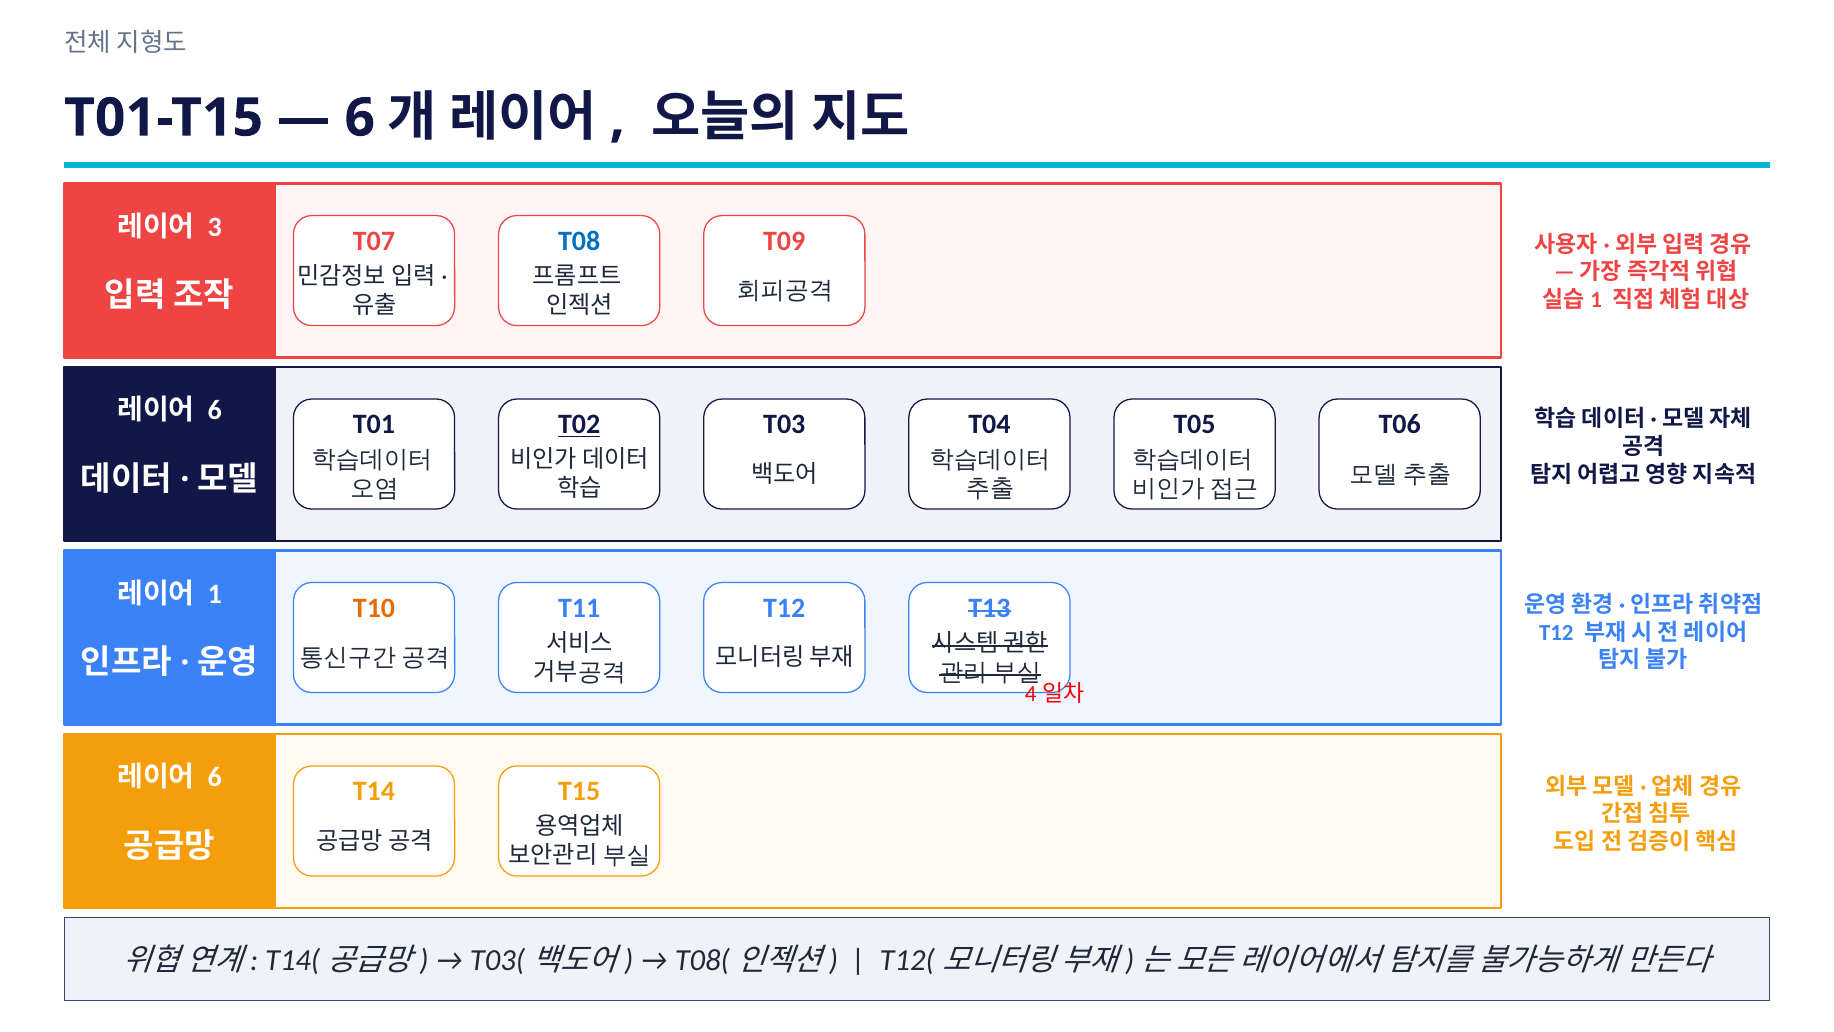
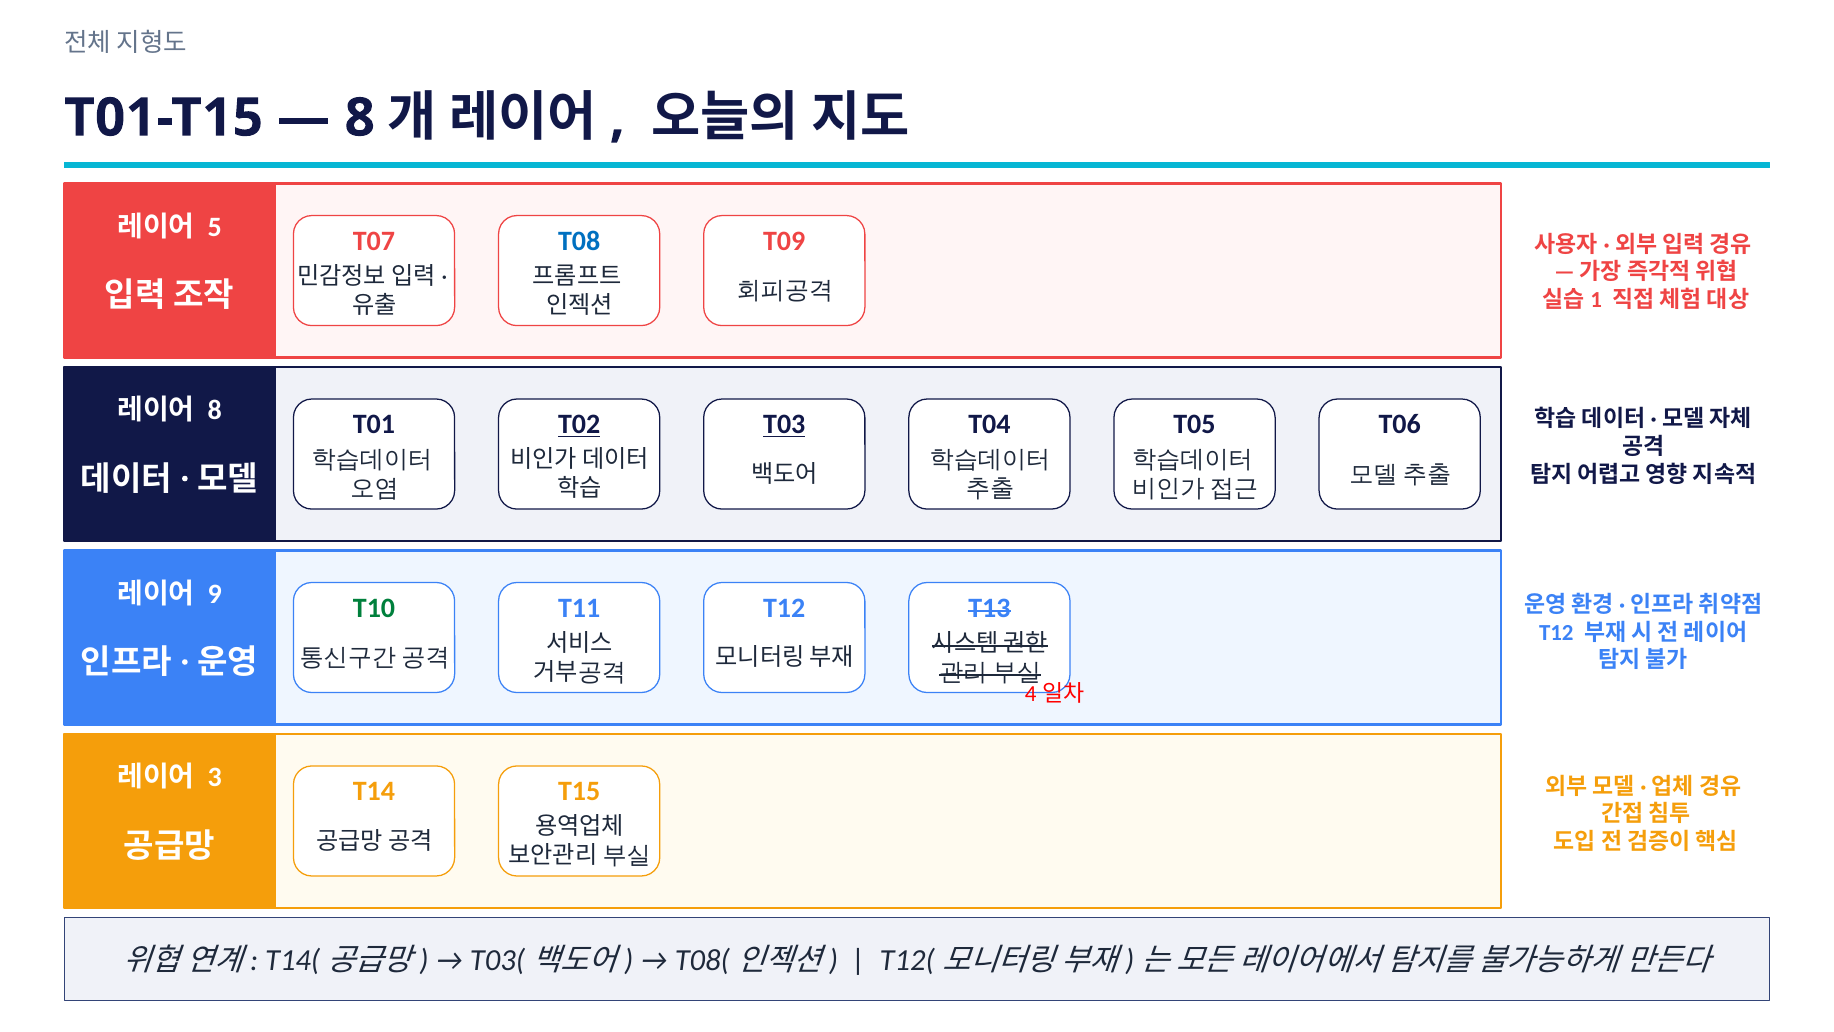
6: 6 -> 8 (360, 118)
3: 3 -> 5 (215, 227)
6: 6 -> 8 (215, 410)
T03 underline: none -> present (784, 424)
1: 1 -> 9 (215, 594)
T10 colour: orange -> green (374, 608)
6: 6 -> 3 (215, 777)
